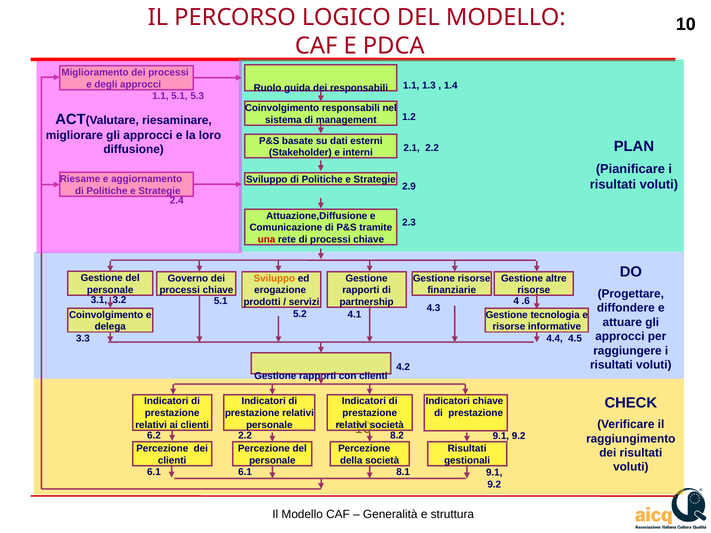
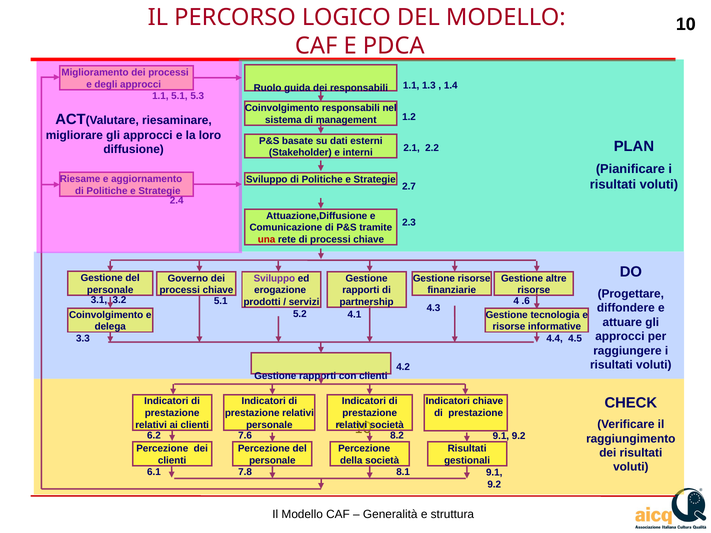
2.9: 2.9 -> 2.7 (409, 186)
Sviluppo colour: orange -> purple (274, 278)
2.2: 2.2 -> 7.6 (245, 435)
6.1: 6.1 -> 7.8 (245, 472)
